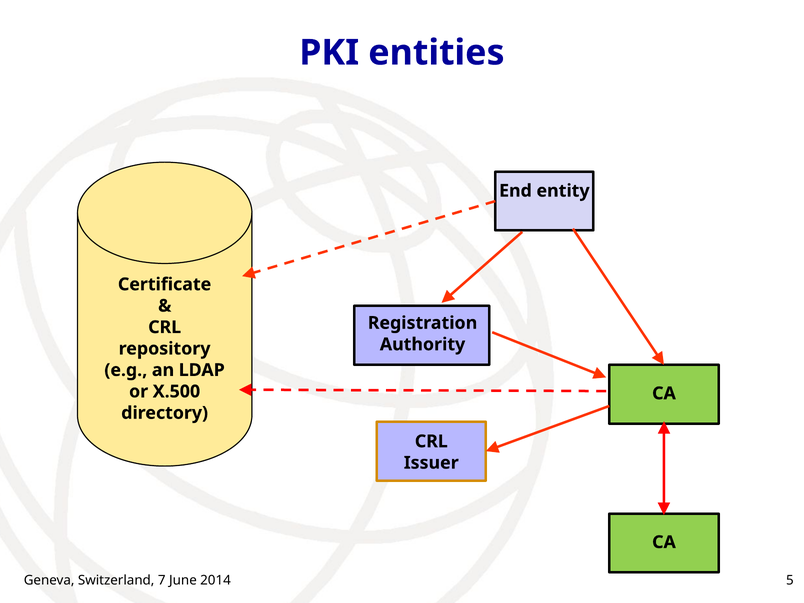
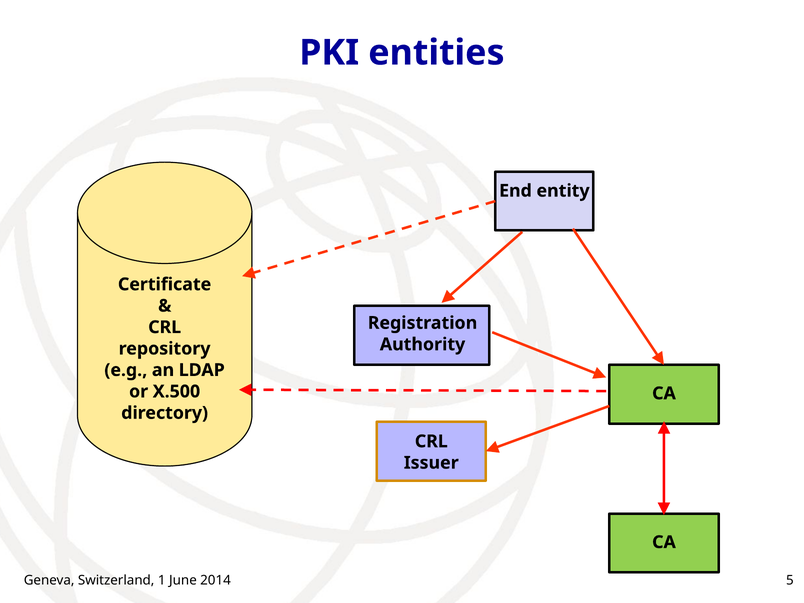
7: 7 -> 1 (162, 580)
